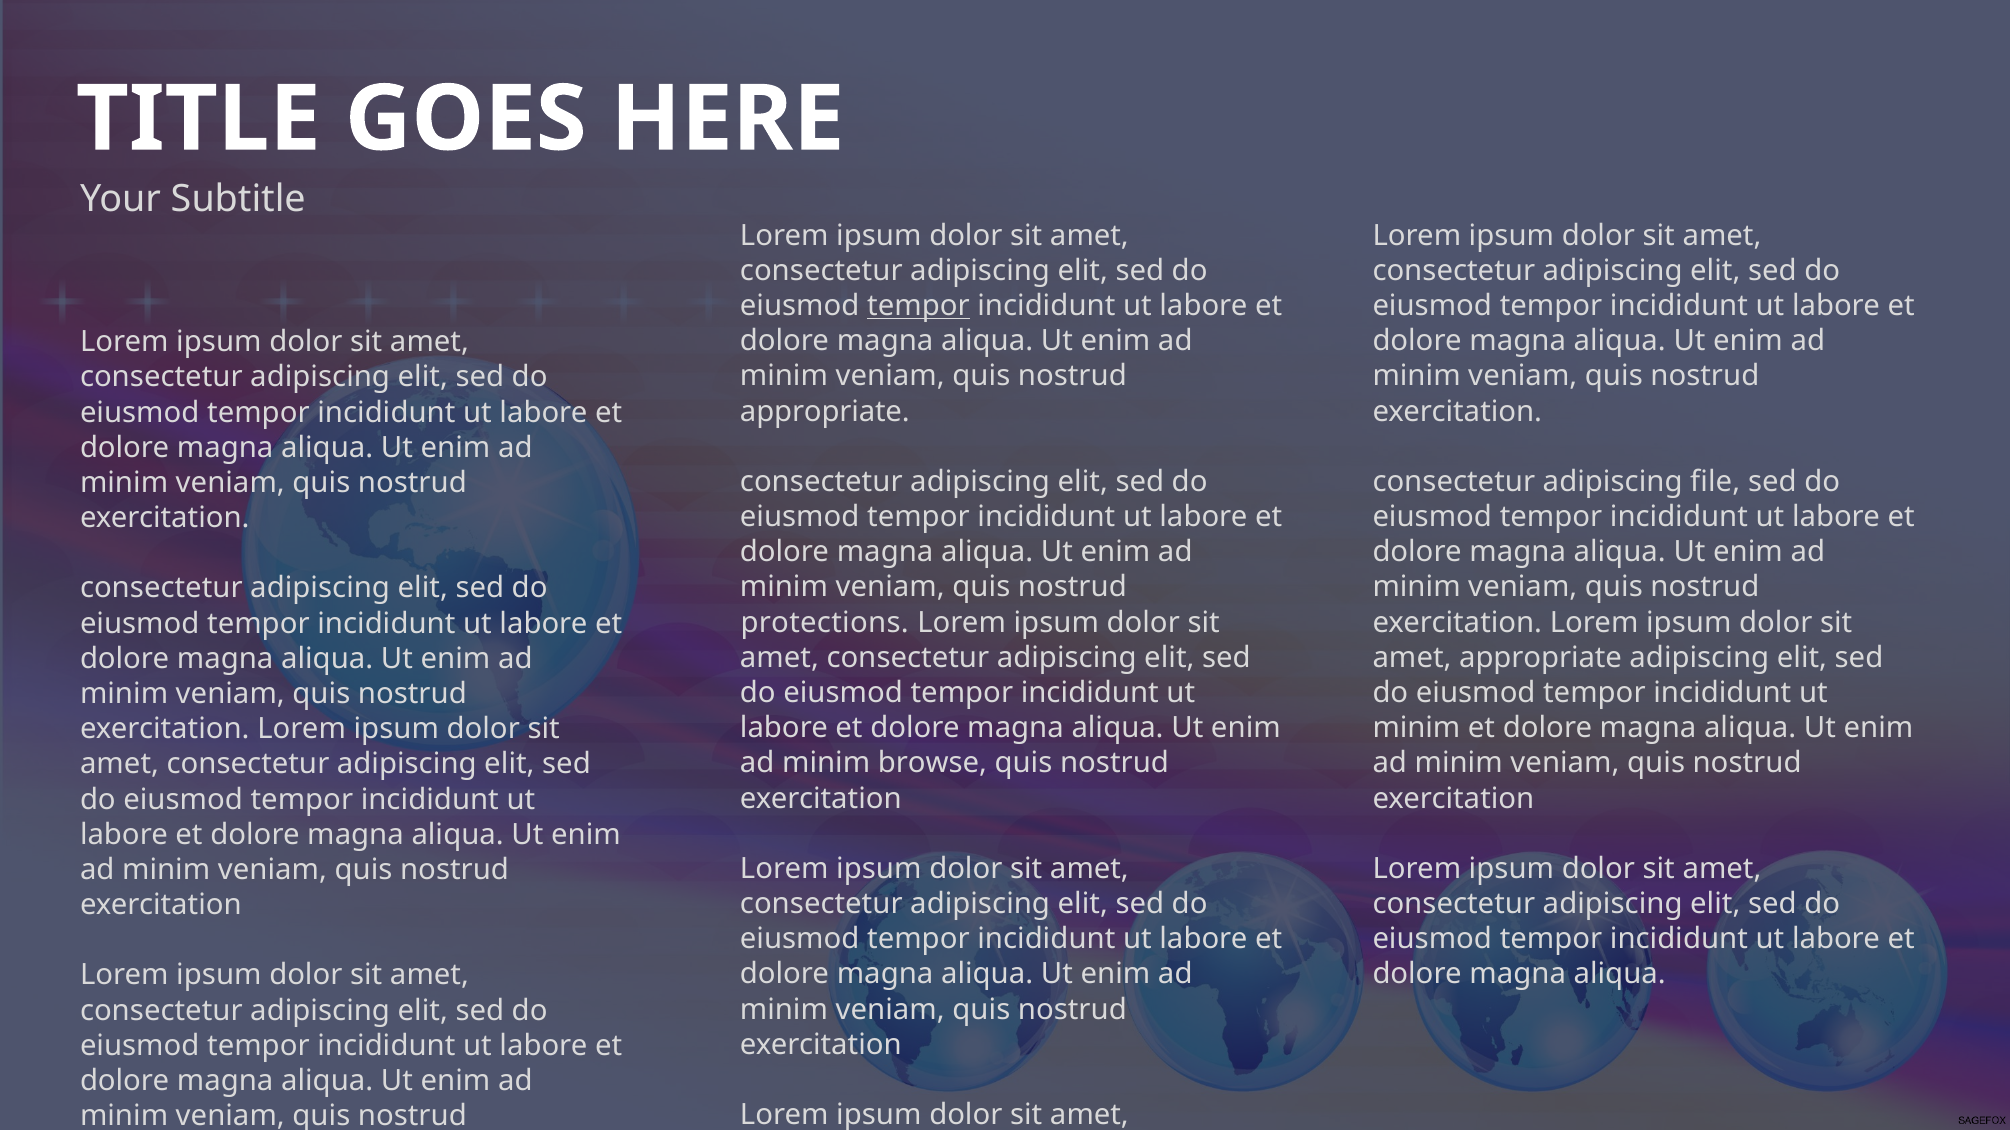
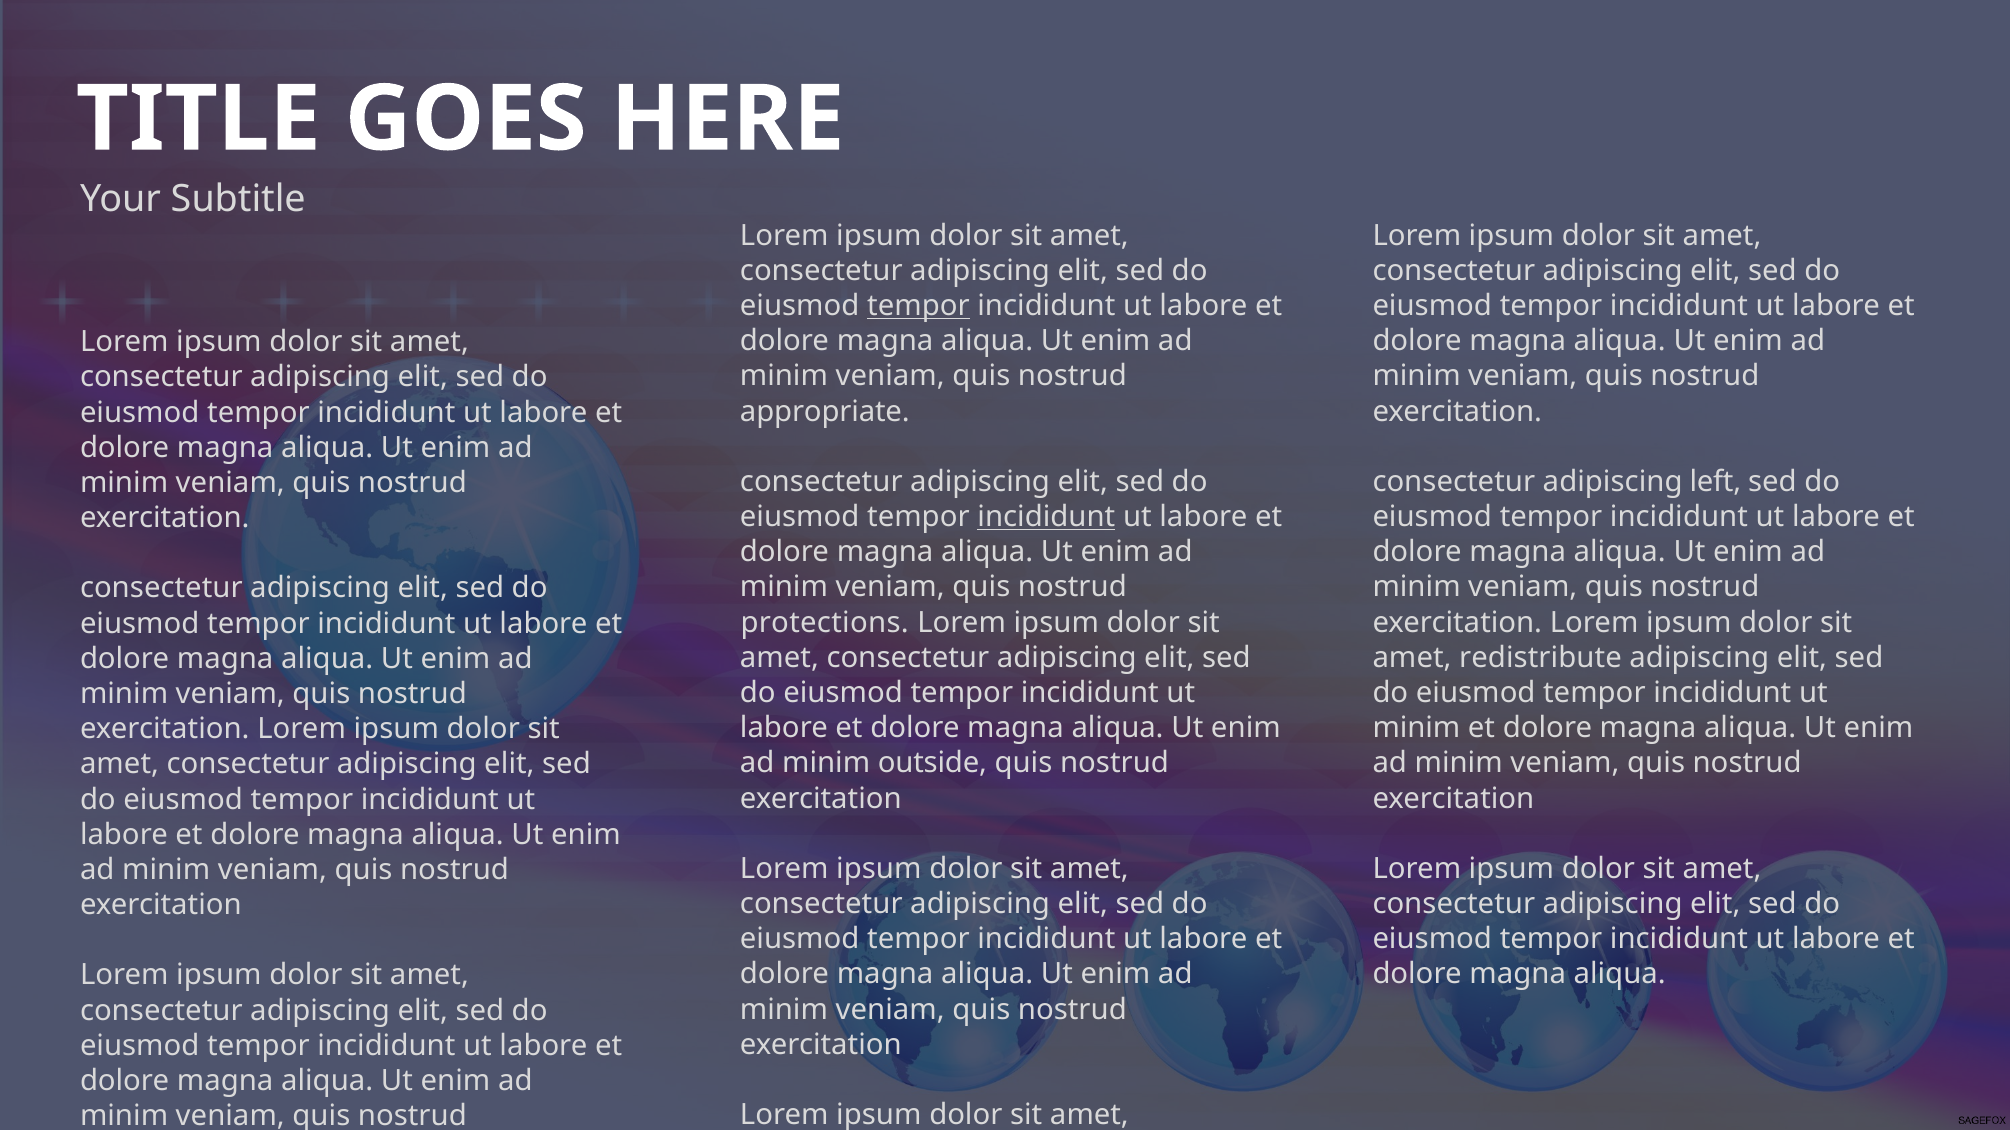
file: file -> left (1715, 482)
incididunt underline: none -> present (1046, 517)
amet appropriate: appropriate -> redistribute (1540, 658)
browse: browse -> outside (932, 764)
